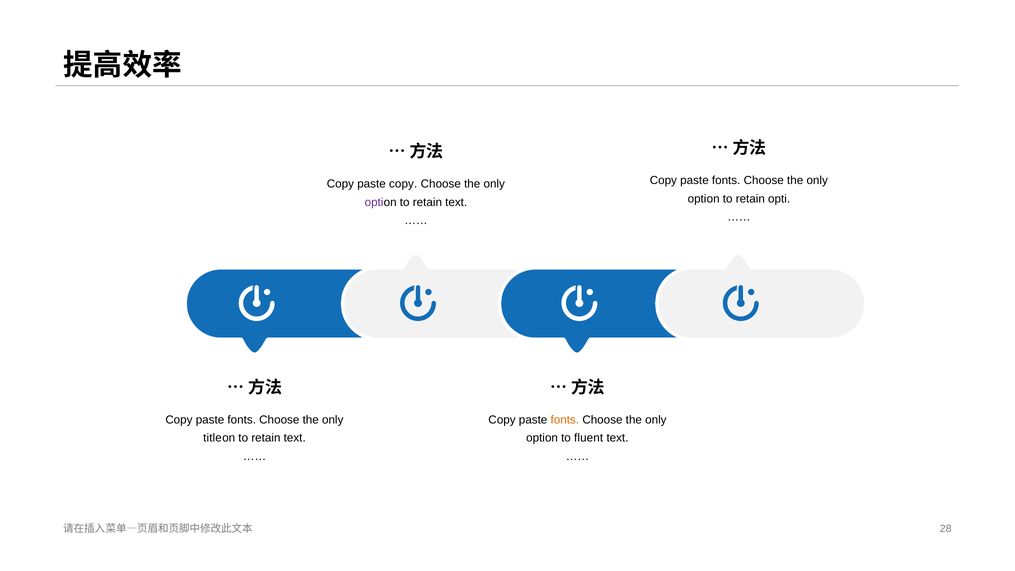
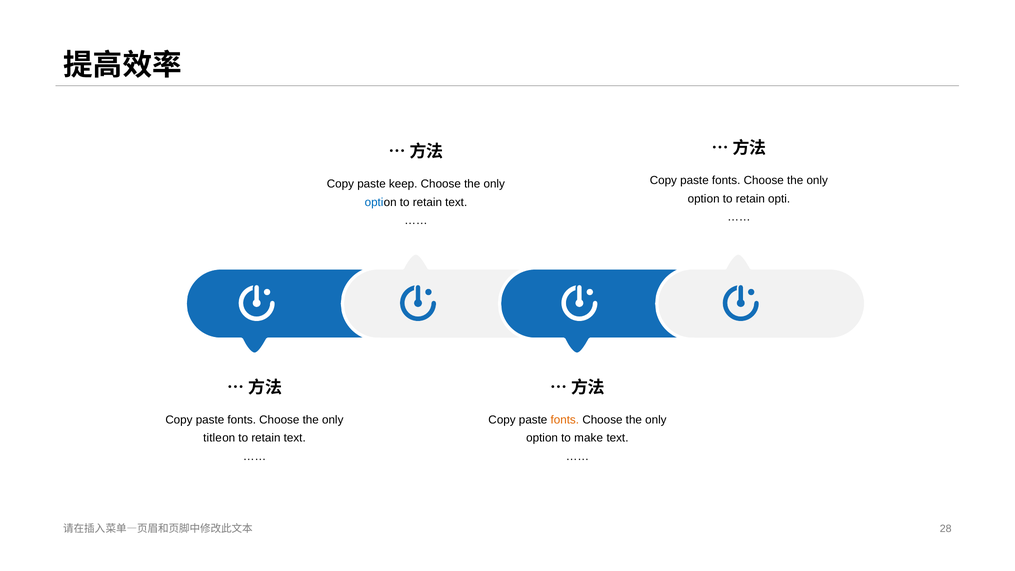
paste copy: copy -> keep (403, 184)
opti colour: purple -> blue (374, 202)
fluent: fluent -> make (589, 438)
